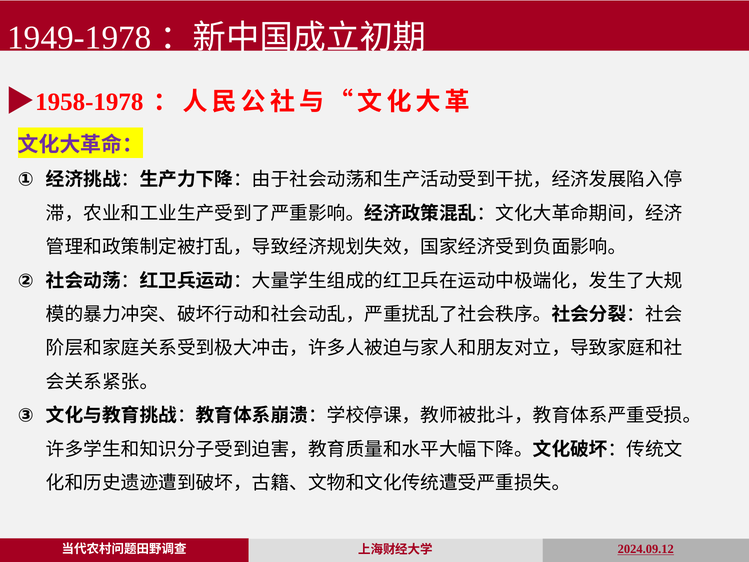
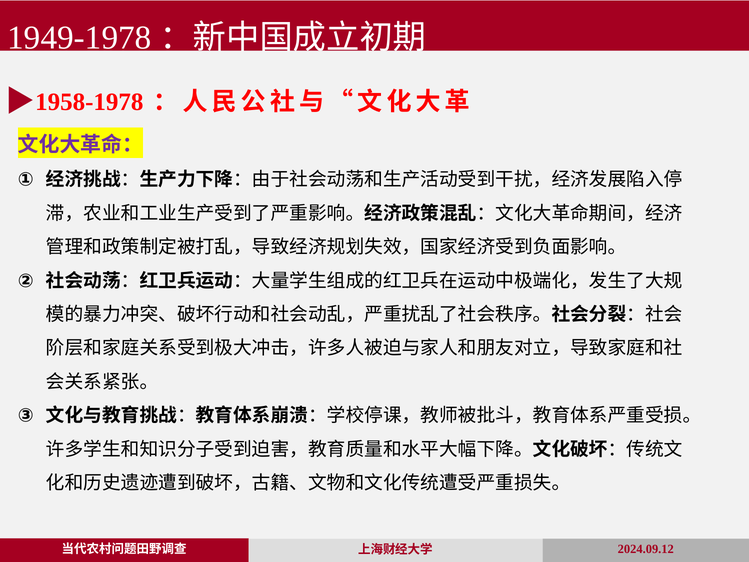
2024.09.12 underline: present -> none (646, 549)
